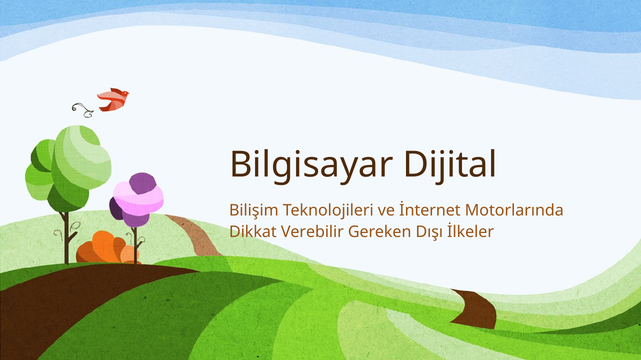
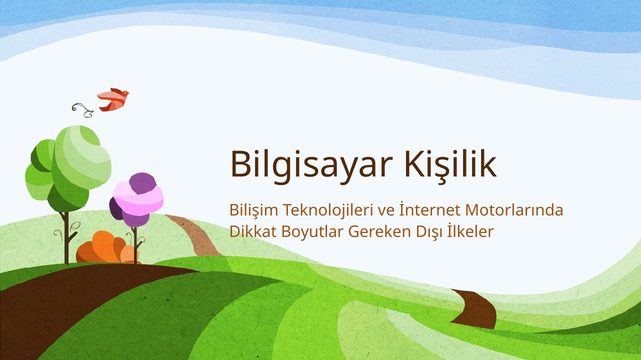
Dijital: Dijital -> Kişilik (450, 165)
Verebilir: Verebilir -> Boyutlar (312, 232)
